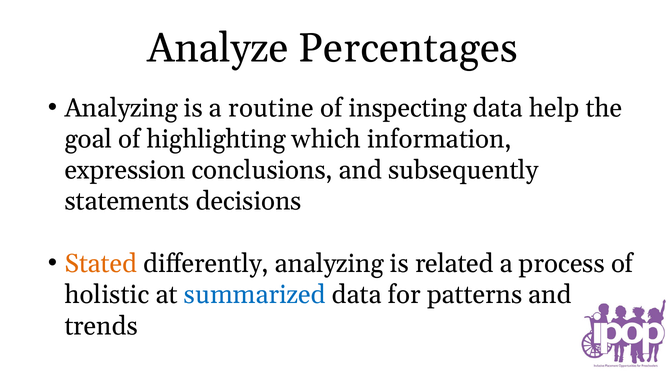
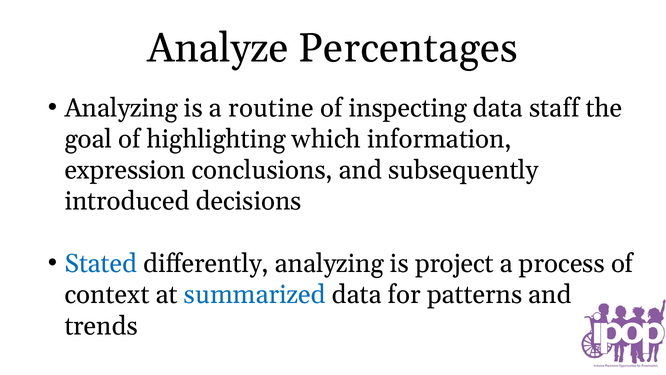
help: help -> staff (554, 108)
statements: statements -> introduced (127, 201)
Stated colour: orange -> blue (101, 263)
related: related -> project (454, 263)
holistic: holistic -> context (107, 295)
